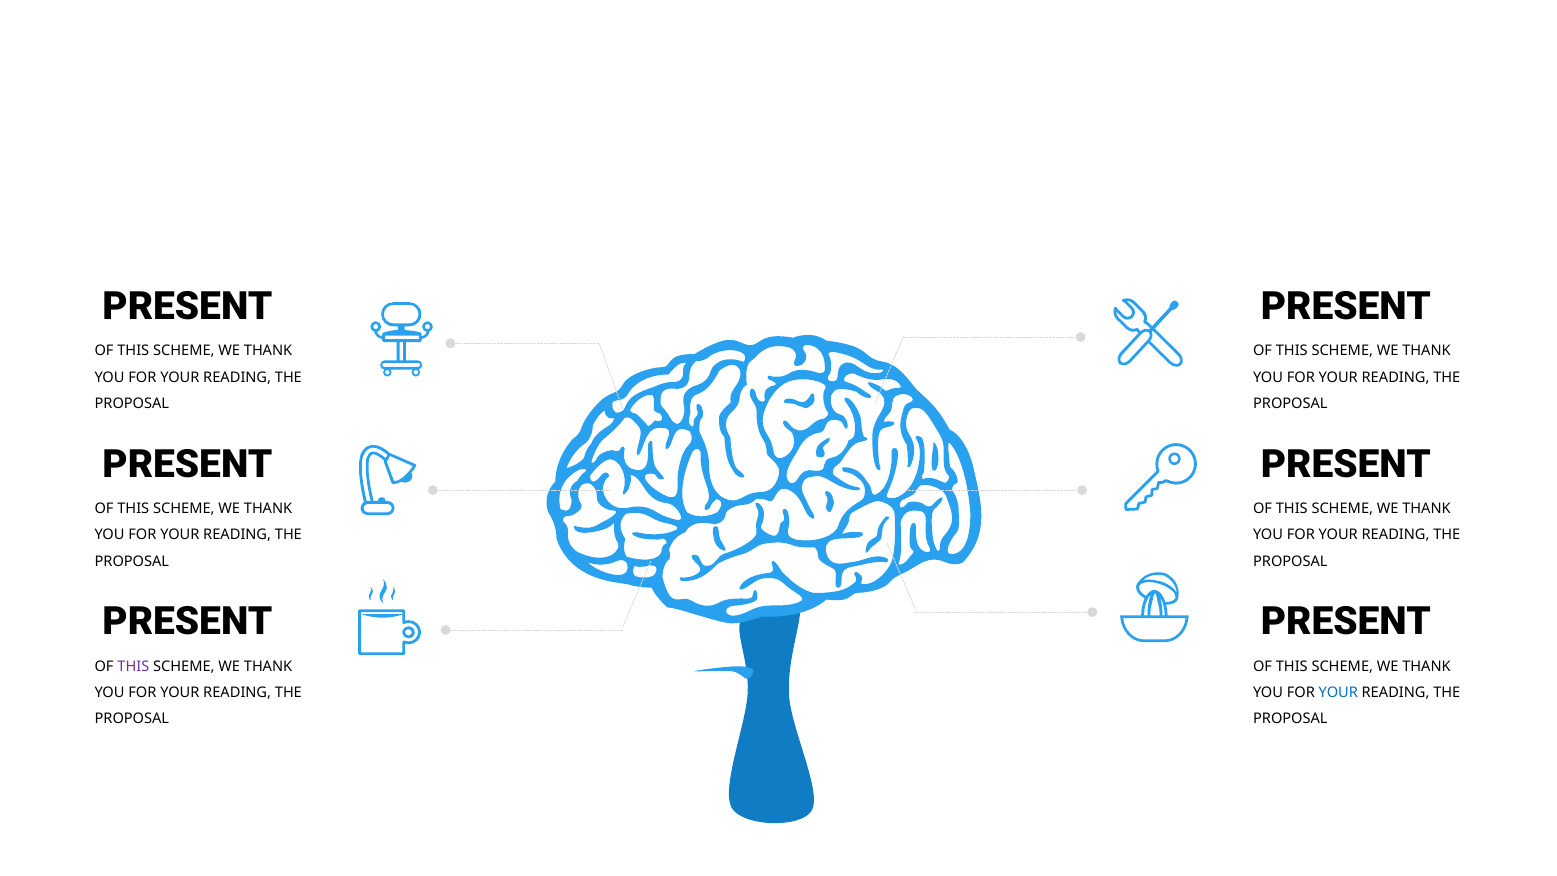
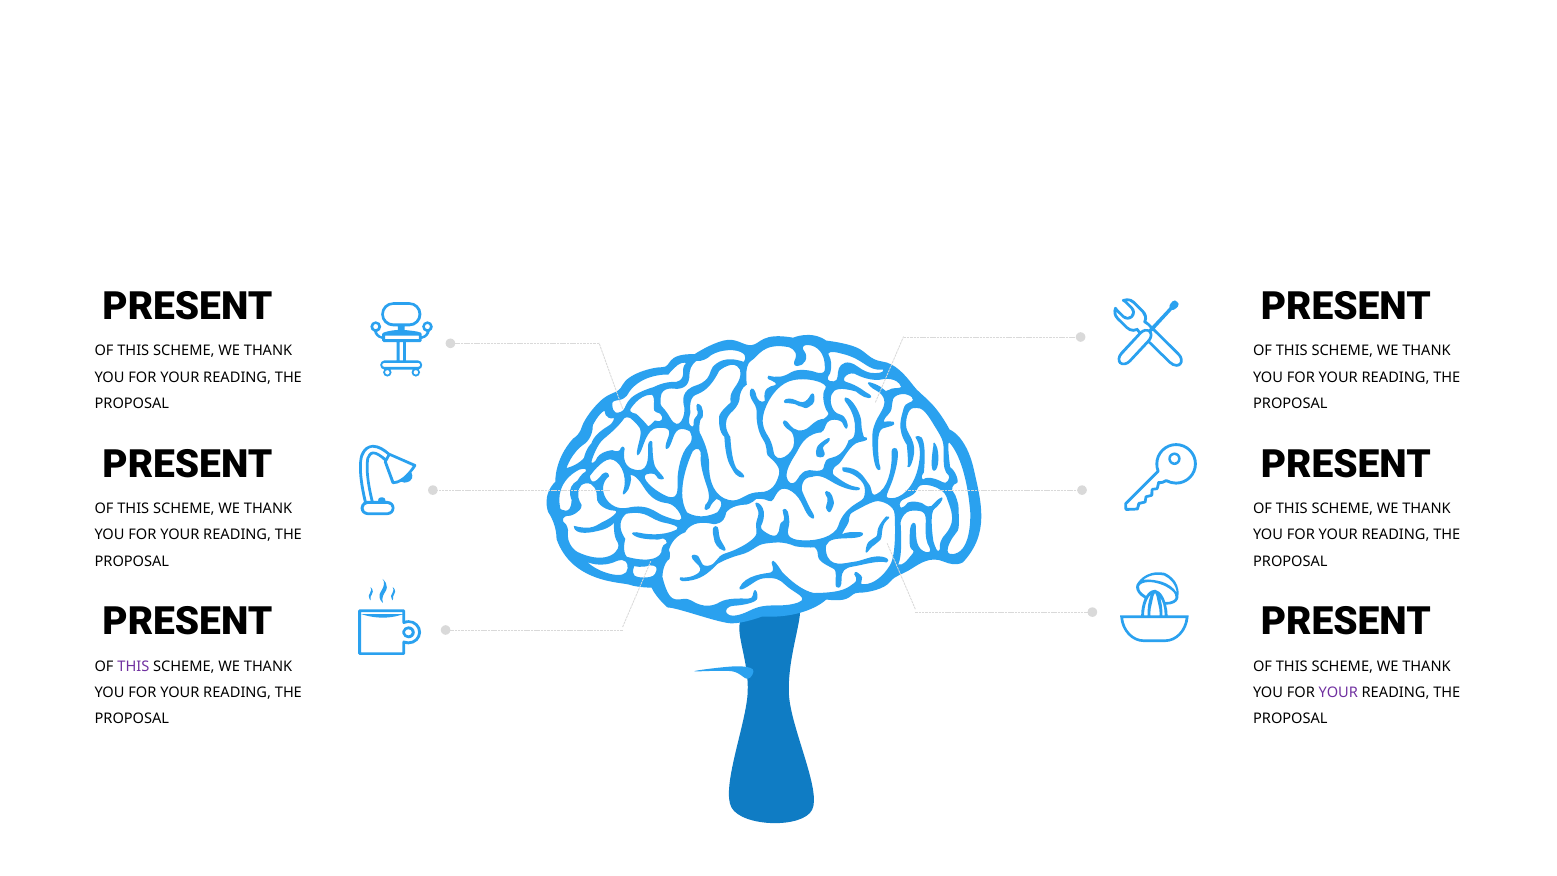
YOUR colour: blue -> purple (1338, 692)
